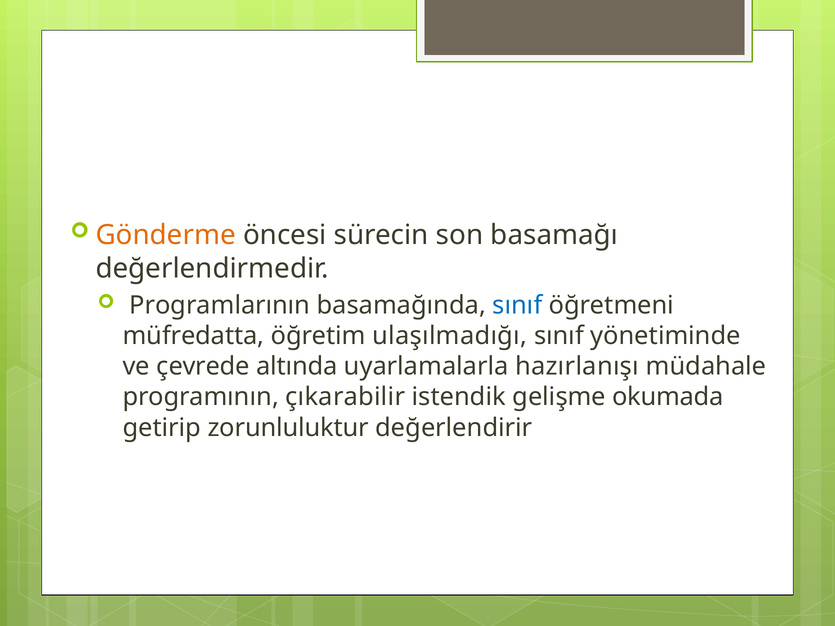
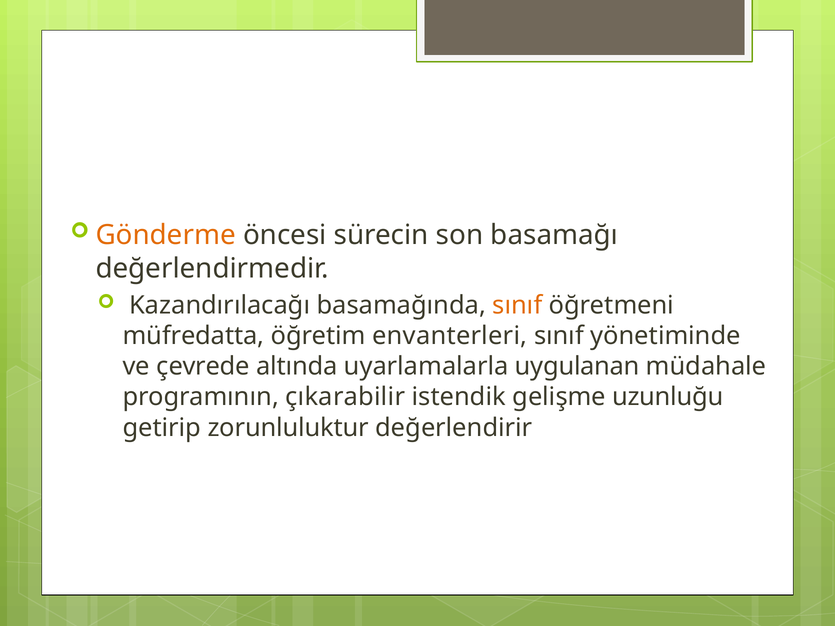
Programlarının: Programlarının -> Kazandırılacağı (220, 305)
sınıf colour: blue -> orange (517, 305)
ulaşılmadığı: ulaşılmadığı -> envanterleri (450, 336)
hazırlanışı: hazırlanışı -> uygulanan (577, 367)
okumada: okumada -> uzunluğu (668, 397)
